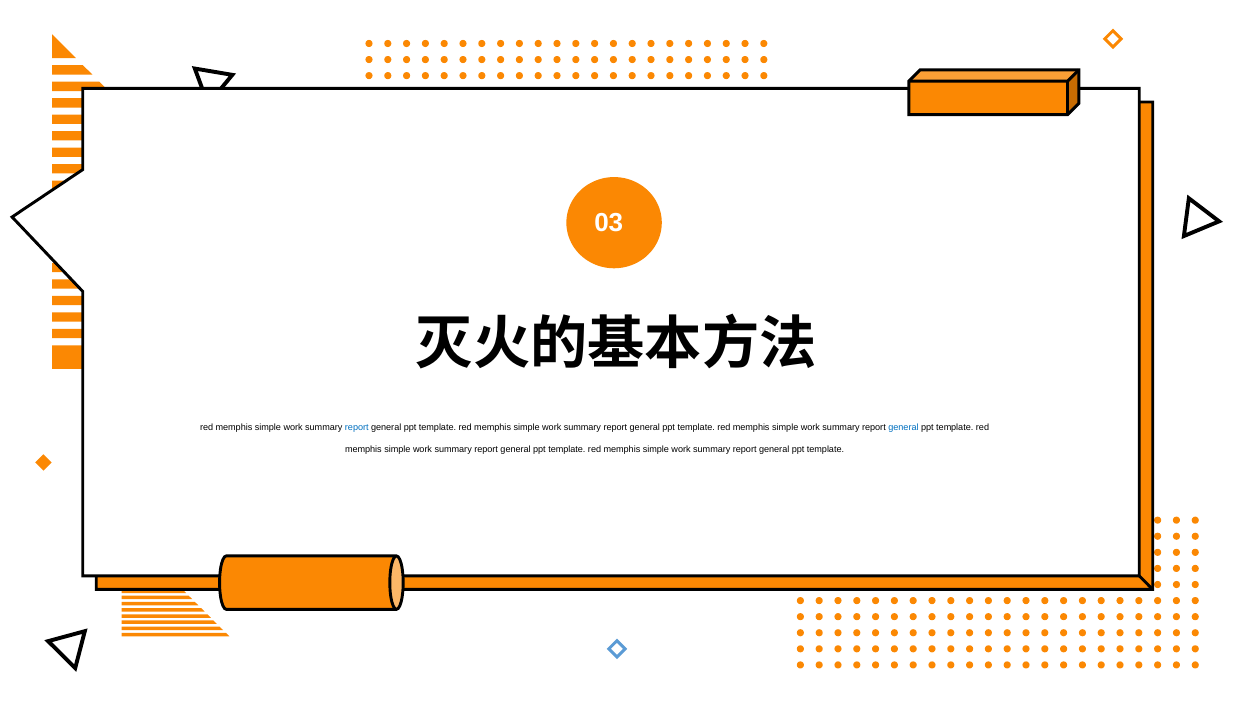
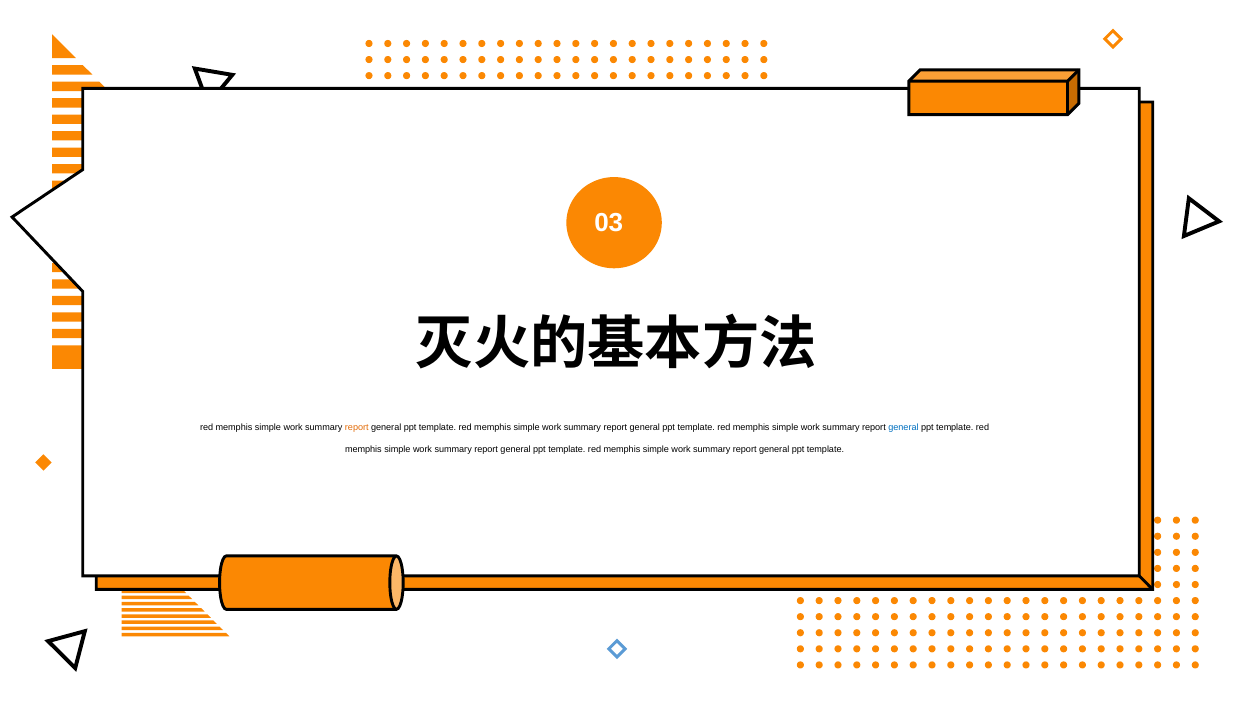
report colour: blue -> orange (357, 427)
